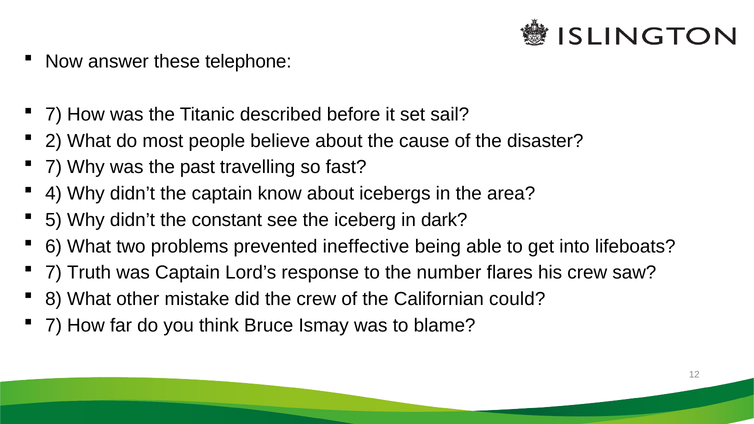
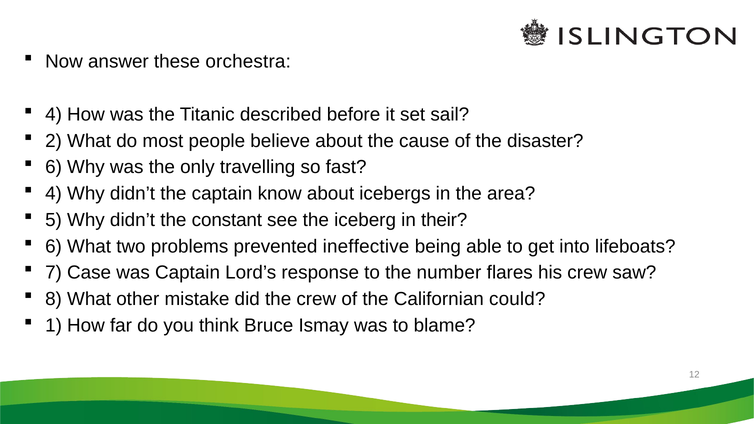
telephone: telephone -> orchestra (248, 62)
7: 7 -> 4 (54, 115)
7: 7 -> 6 (54, 167)
past: past -> only (197, 167)
dark: dark -> their (444, 220)
Truth: Truth -> Case (89, 273)
7: 7 -> 1 (54, 326)
